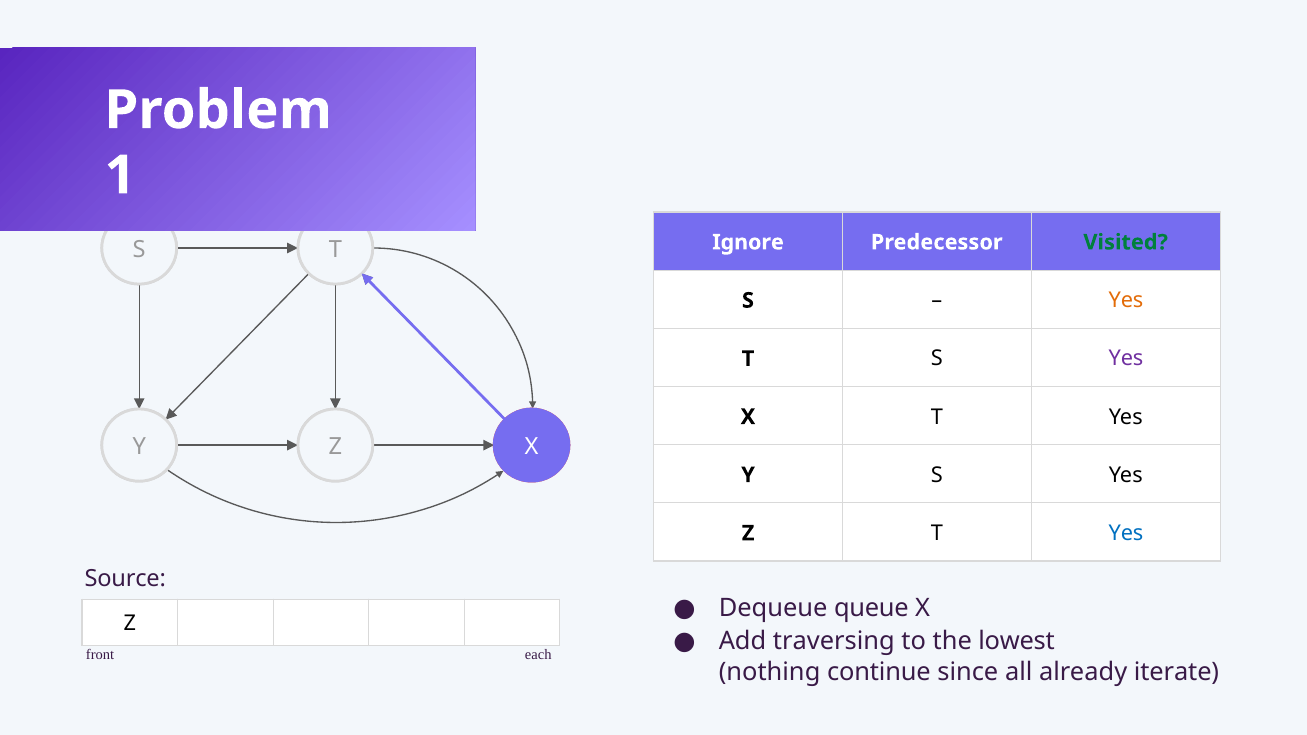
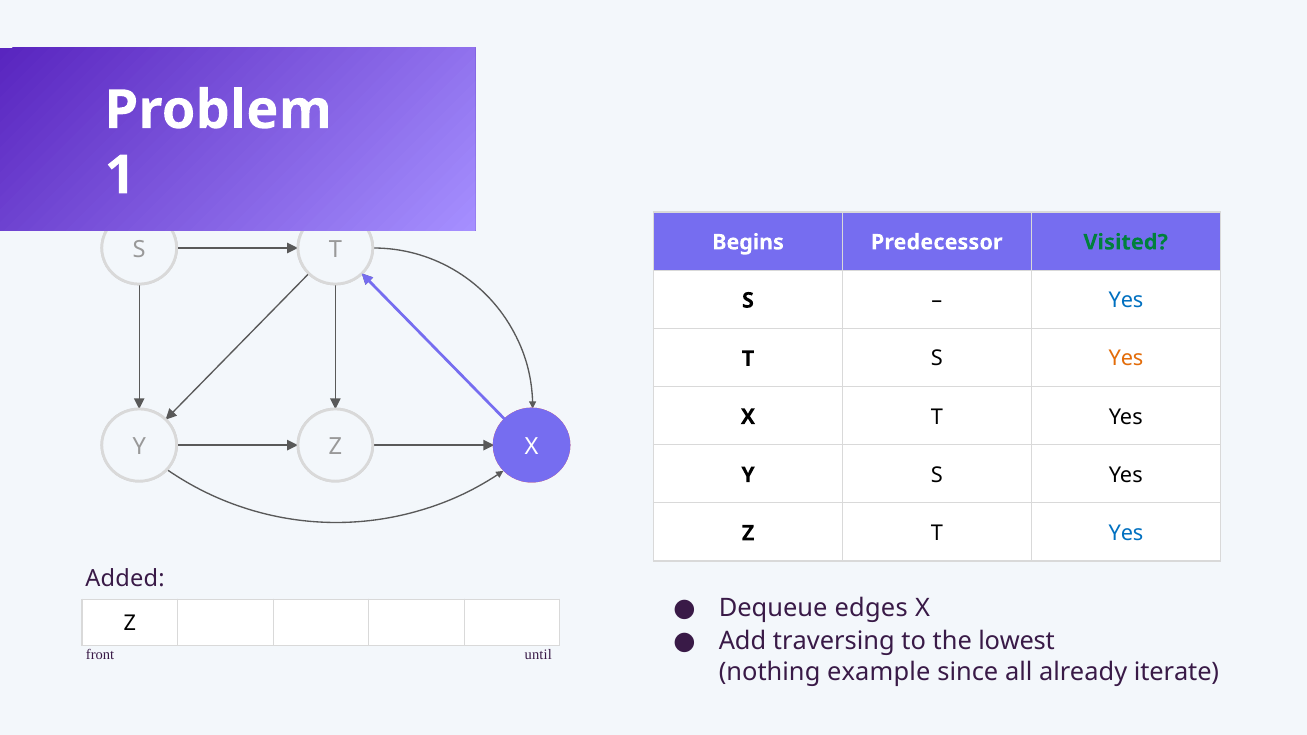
Ignore: Ignore -> Begins (748, 242)
Yes colour: orange -> blue (1126, 301)
Yes colour: purple -> orange (1126, 359)
Source: Source -> Added (125, 579)
queue: queue -> edges (871, 609)
each: each -> until (538, 655)
continue: continue -> example (879, 672)
